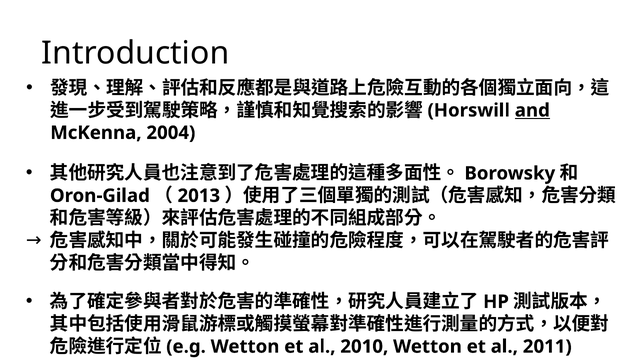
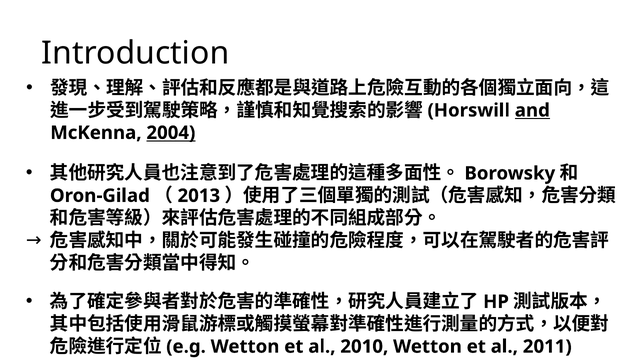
2004 underline: none -> present (171, 133)
